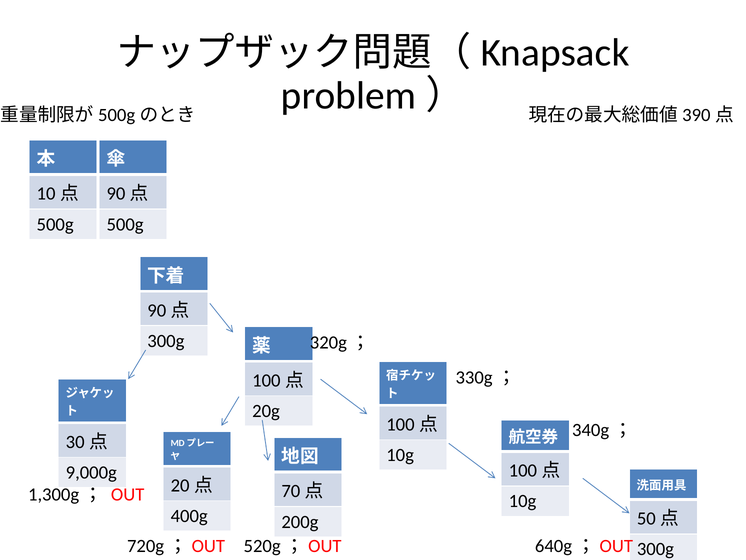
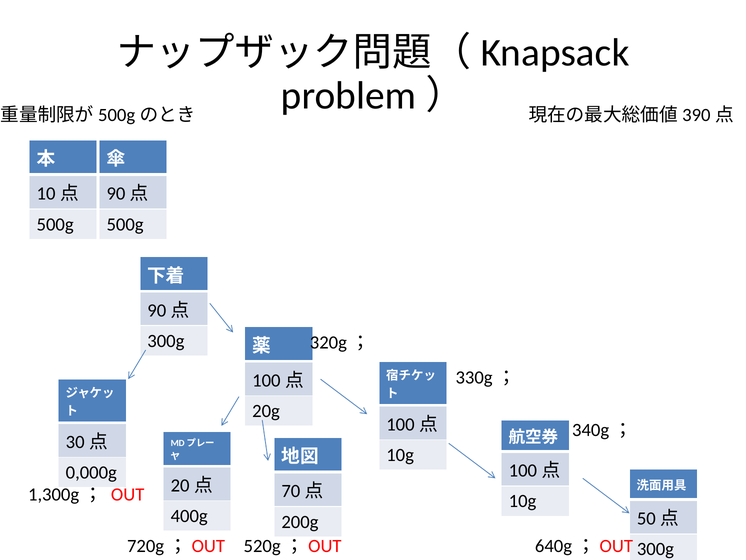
9,000g: 9,000g -> 0,000g (91, 472)
